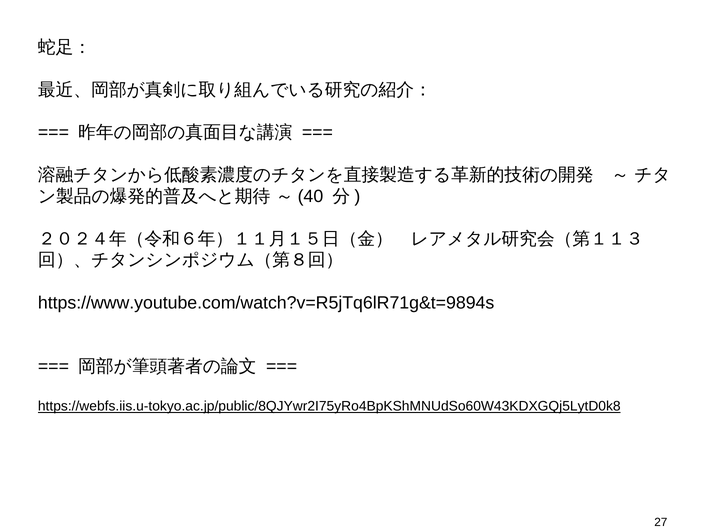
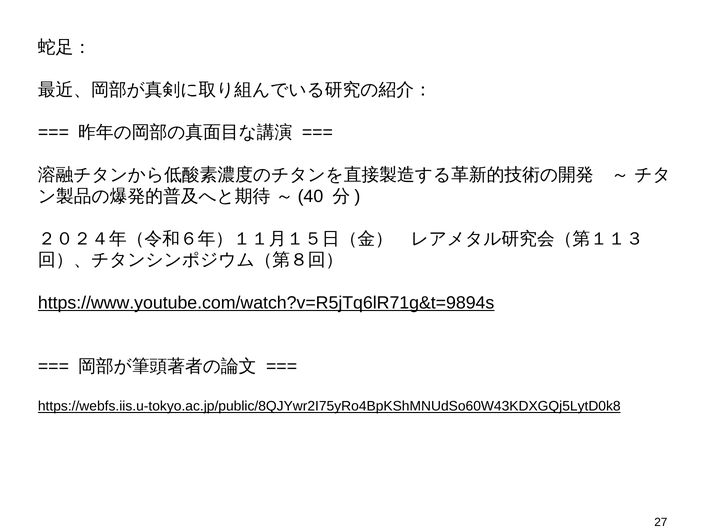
https://www.youtube.com/watch?v=R5jTq6lR71g&t=9894s underline: none -> present (266, 303)
